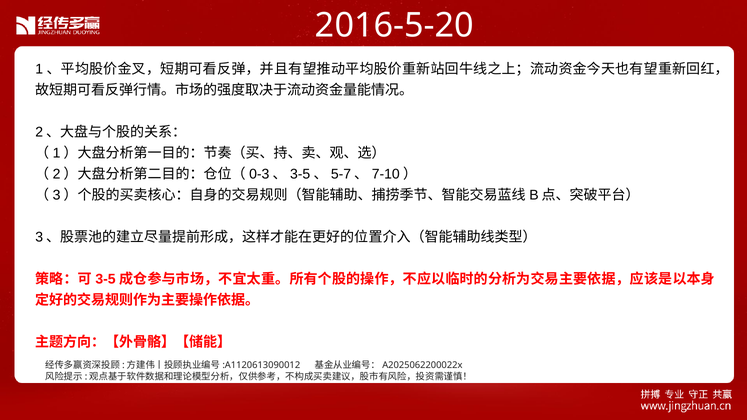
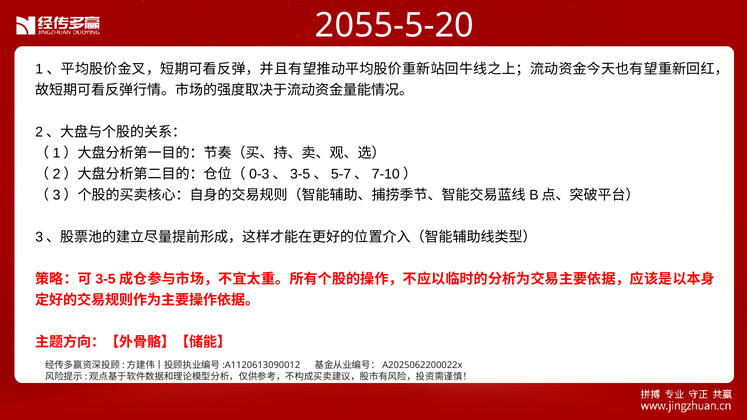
2016-5-20: 2016-5-20 -> 2055-5-20 (394, 26)
